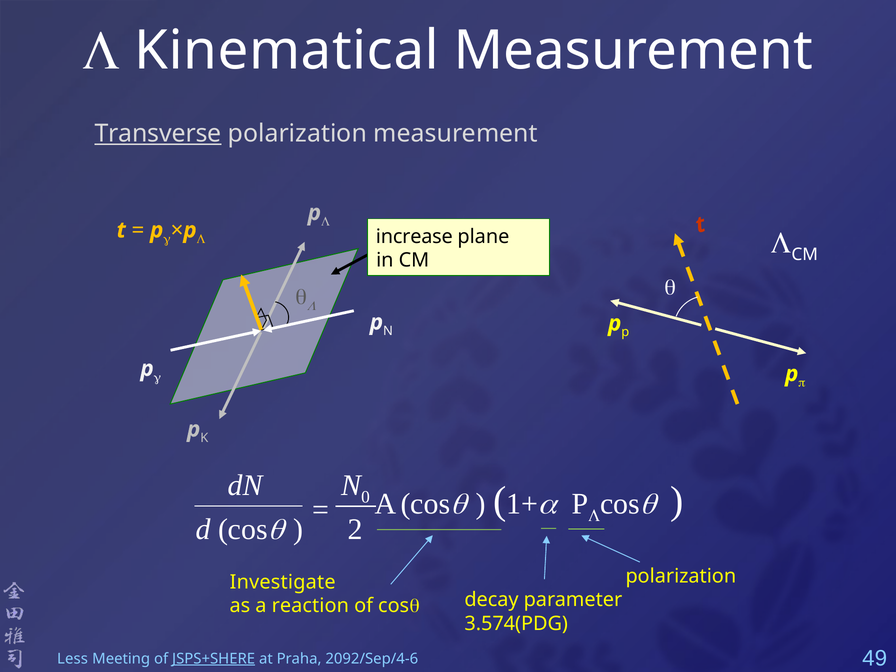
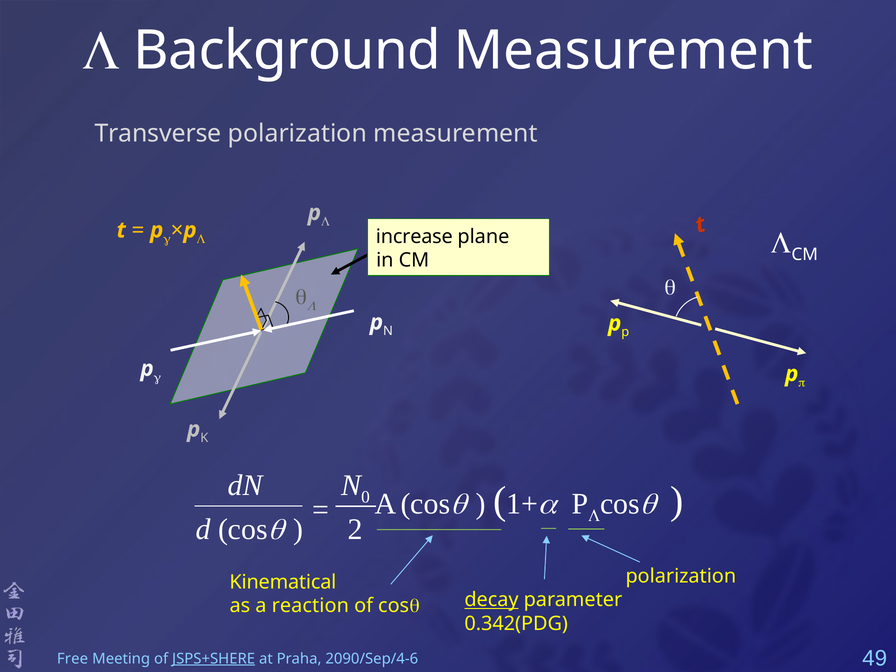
Kinematical: Kinematical -> Background (287, 51)
Transverse underline: present -> none (158, 134)
Investigate: Investigate -> Kinematical (283, 582)
decay underline: none -> present (491, 600)
3.574(PDG: 3.574(PDG -> 0.342(PDG (516, 624)
Less: Less -> Free (73, 659)
2092/Sep/4-6: 2092/Sep/4-6 -> 2090/Sep/4-6 (372, 659)
